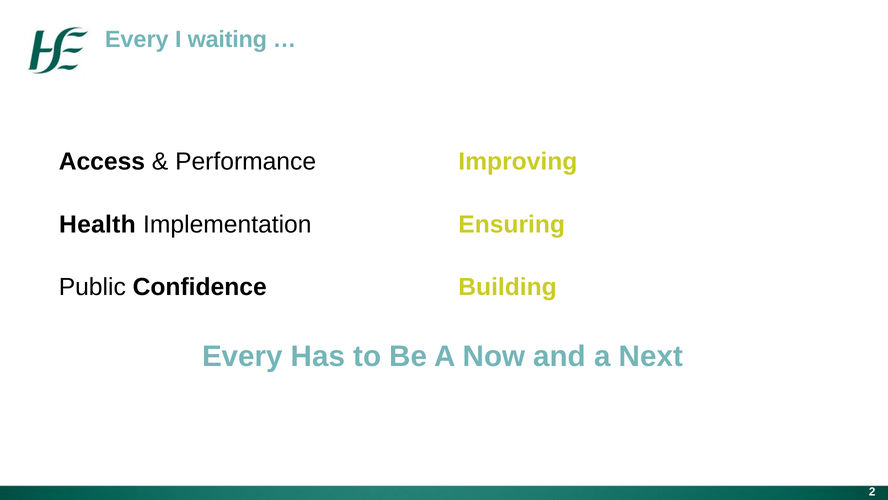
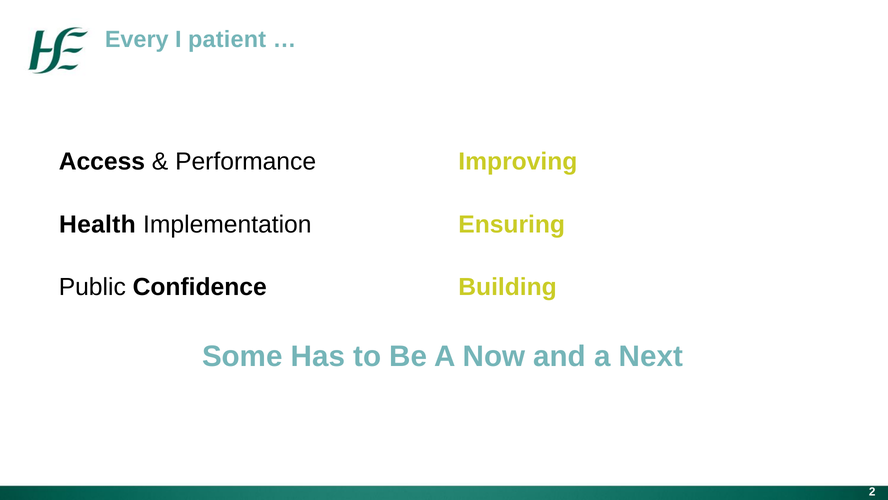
waiting: waiting -> patient (227, 39)
Every: Every -> Some (242, 356)
